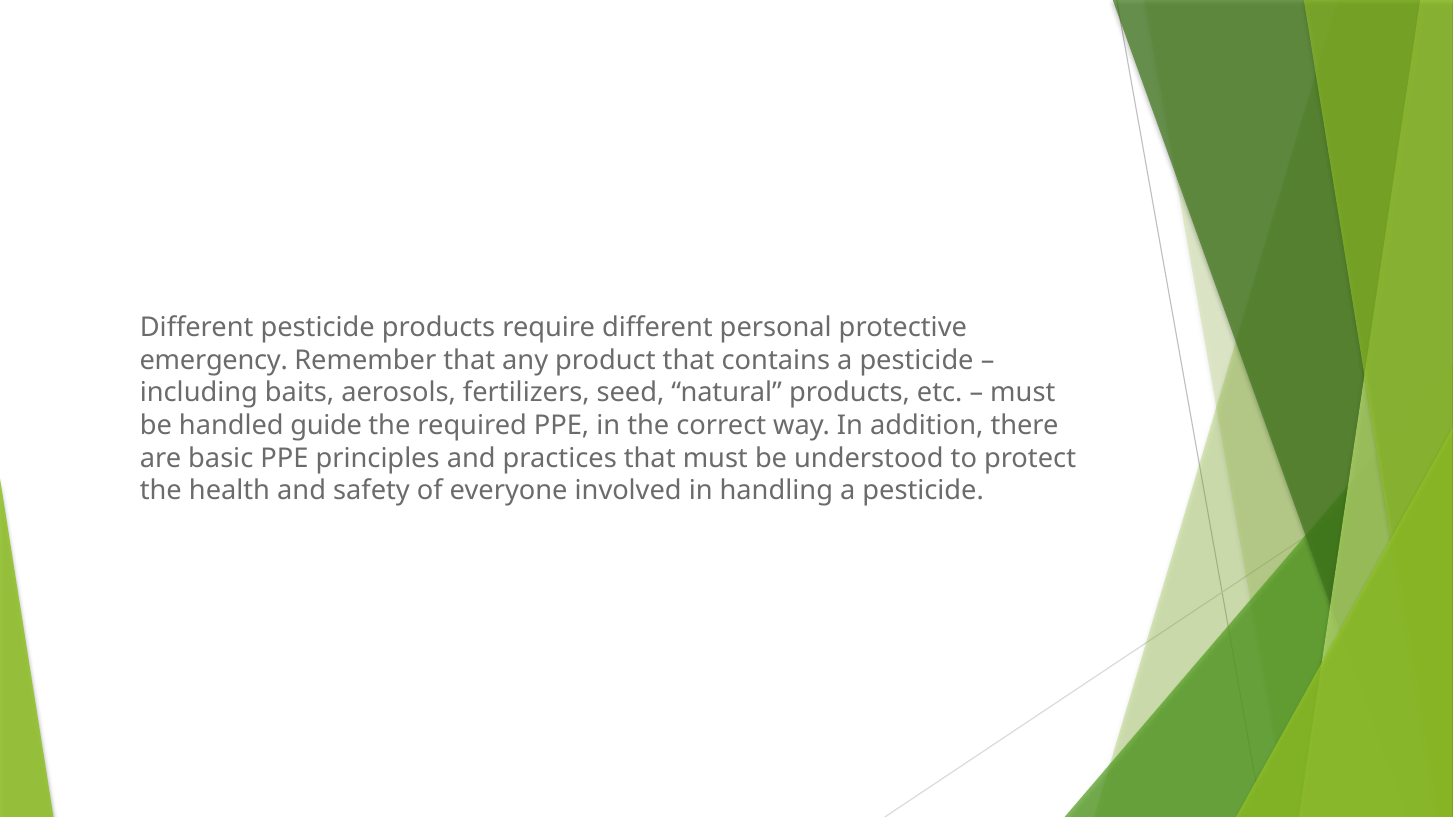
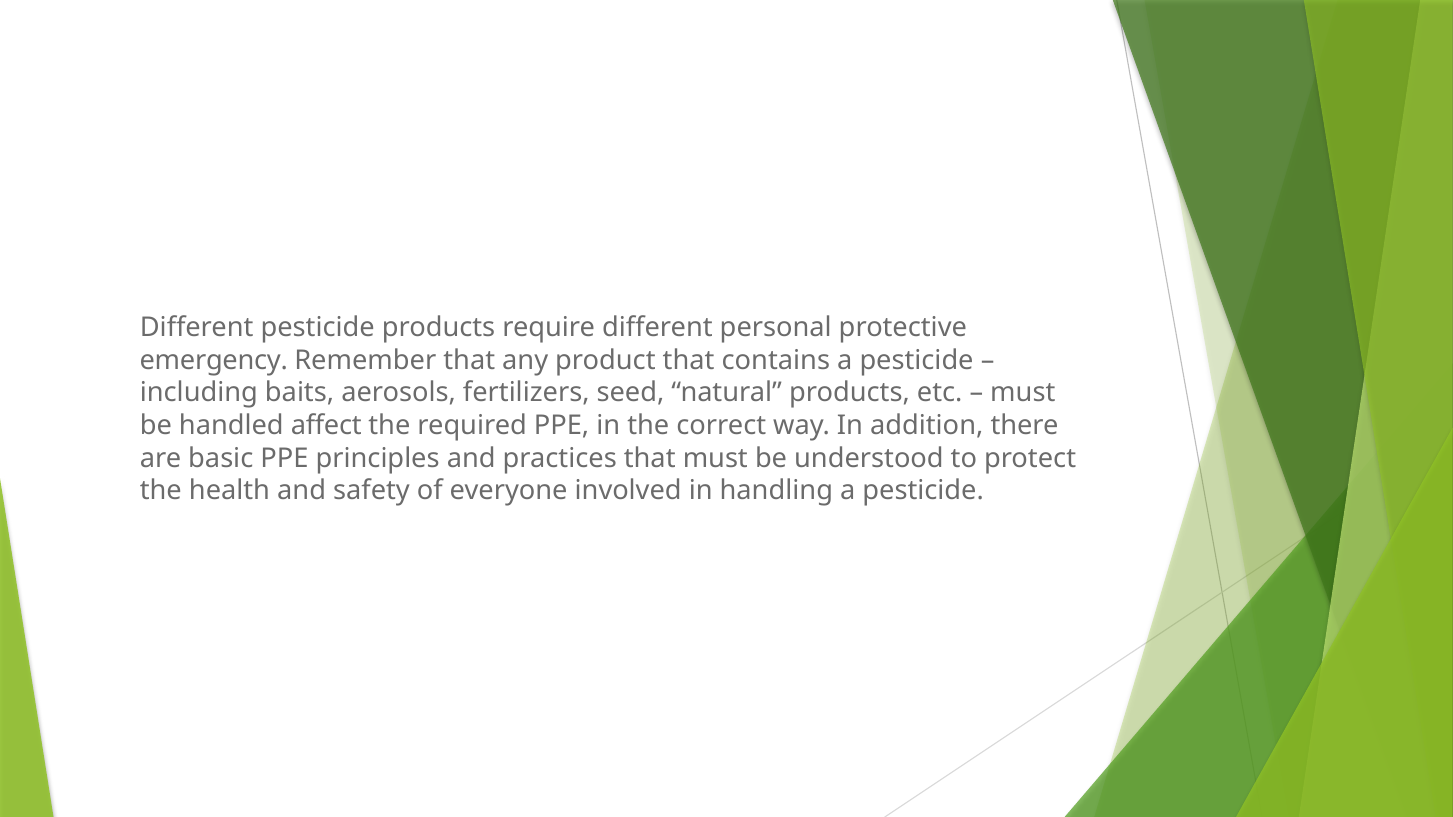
guide: guide -> affect (326, 426)
